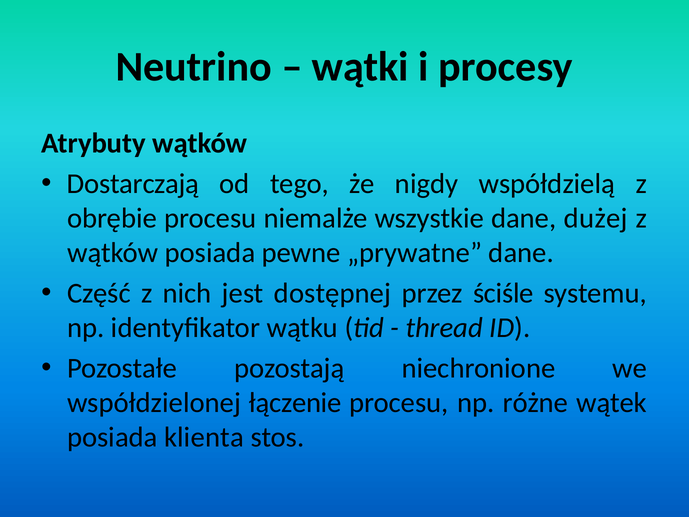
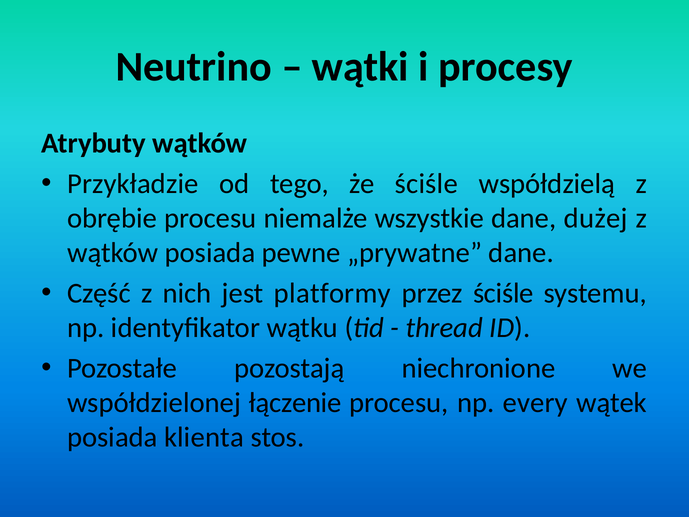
Dostarczają: Dostarczają -> Przykładzie (133, 184)
że nigdy: nigdy -> ściśle (426, 184)
dostępnej: dostępnej -> platformy (332, 293)
różne: różne -> every (535, 403)
